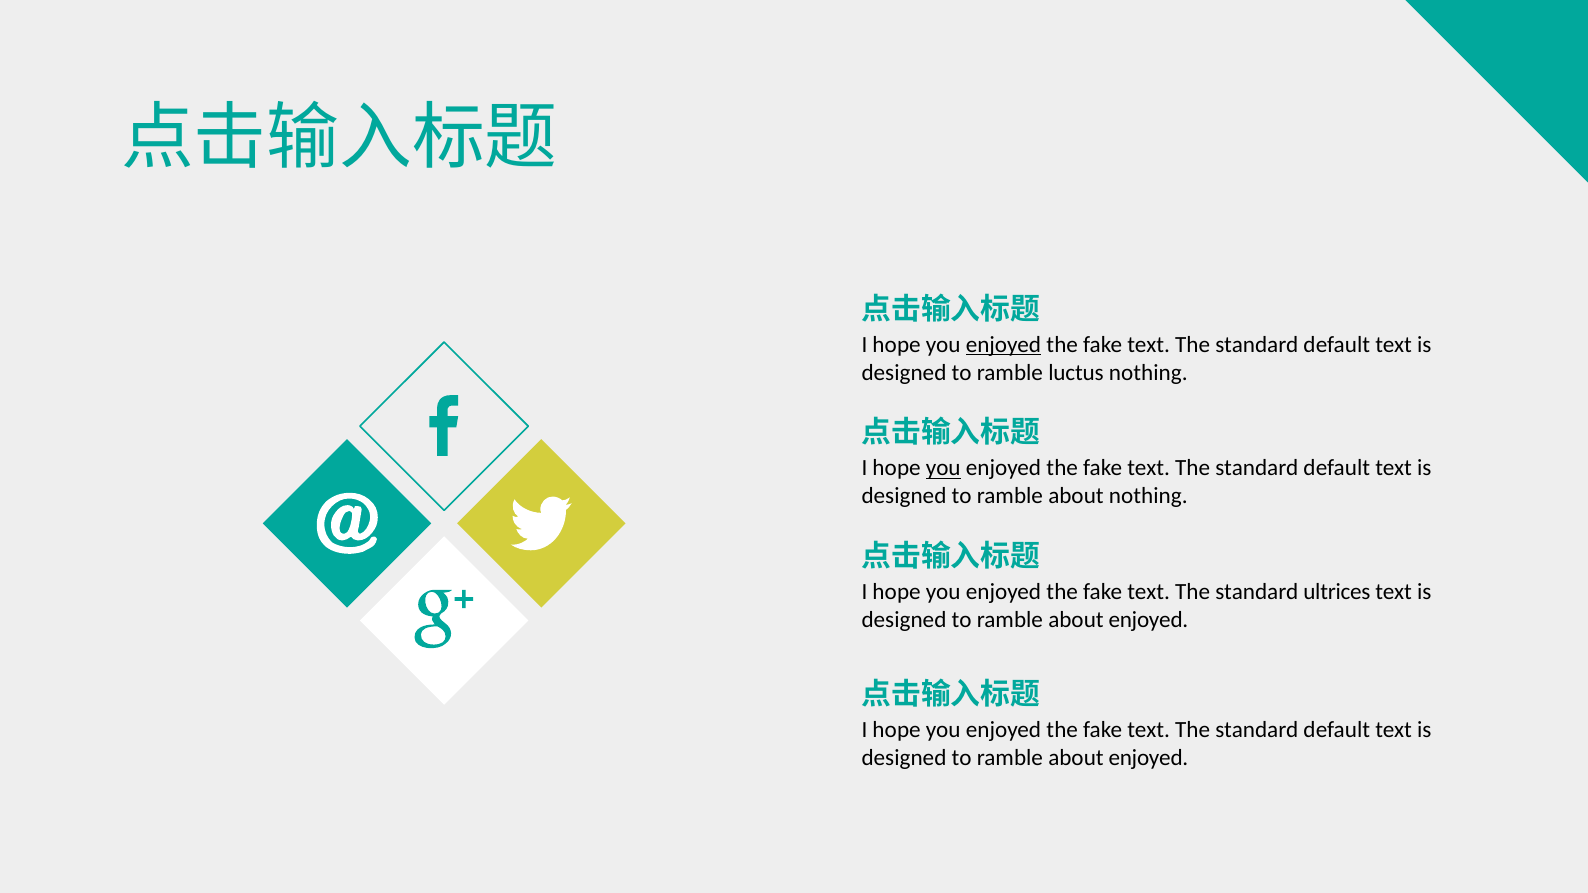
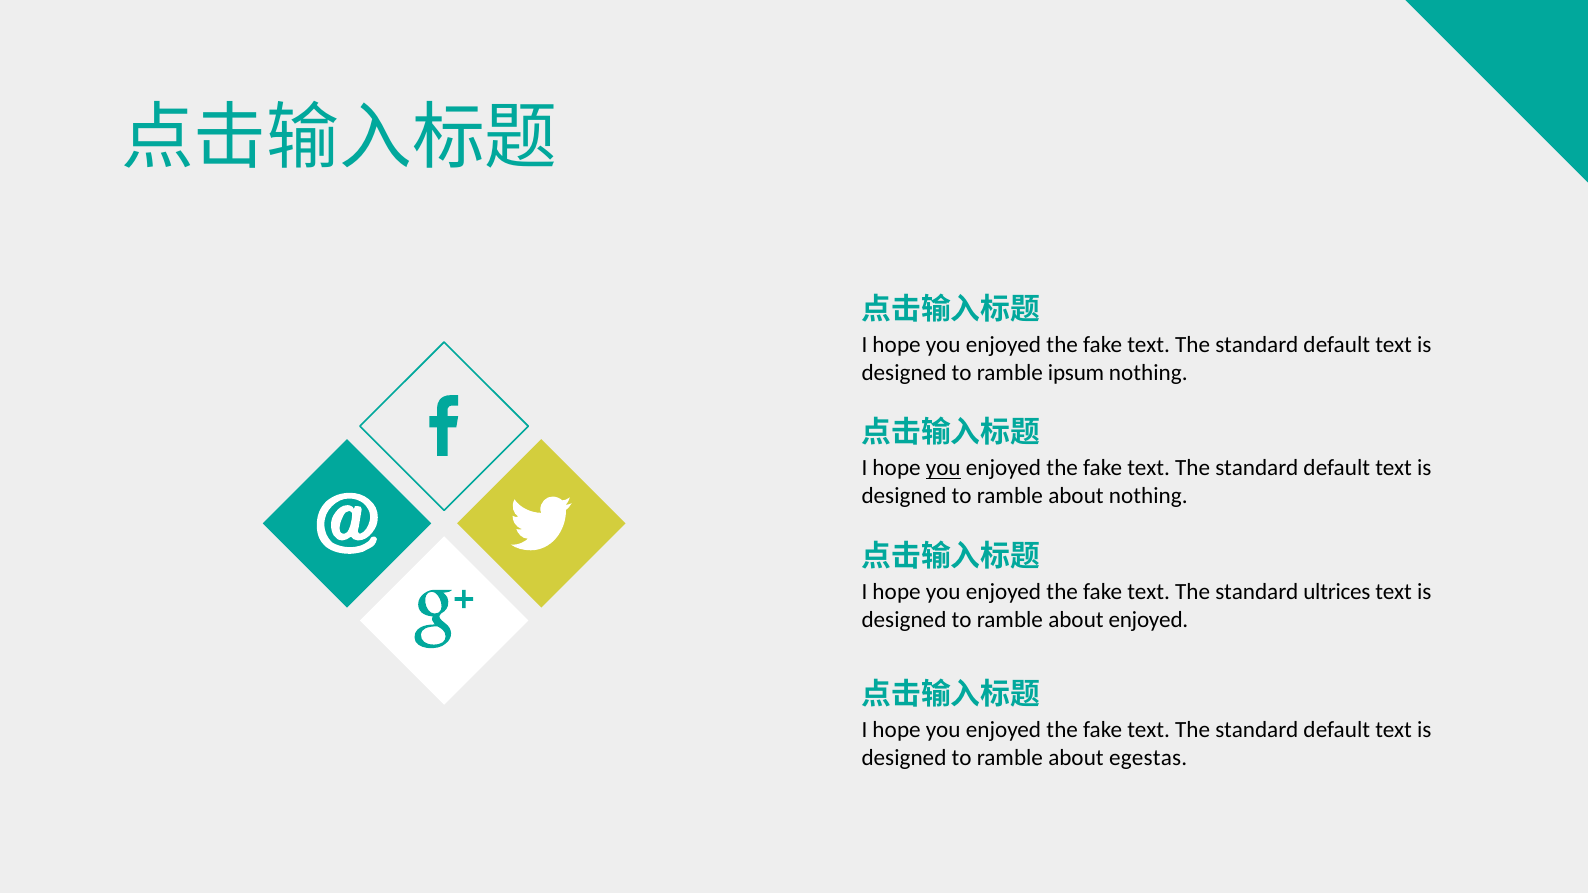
enjoyed underline: present -> none (1003, 345)
luctus: luctus -> ipsum (1076, 373)
enjoyed: enjoyed -> egestas (1148, 758)
